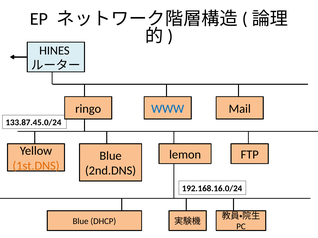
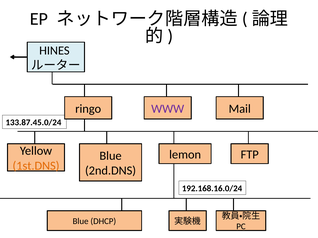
WWW colour: blue -> purple (168, 109)
